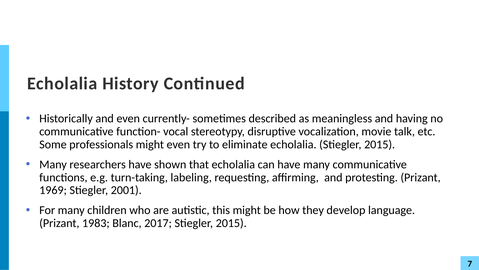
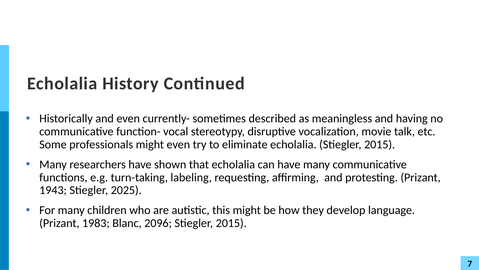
1969: 1969 -> 1943 (53, 190)
2001: 2001 -> 2025 (126, 190)
2017: 2017 -> 2096 (158, 223)
